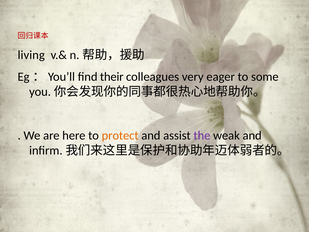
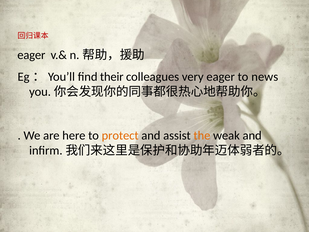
living: living -> eager (31, 55)
some: some -> news (265, 77)
the colour: purple -> orange (202, 135)
